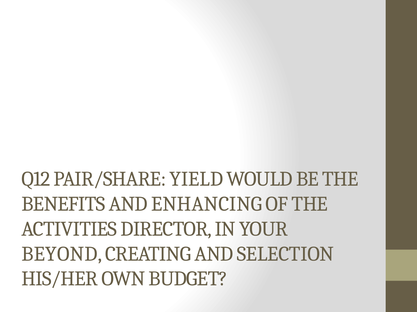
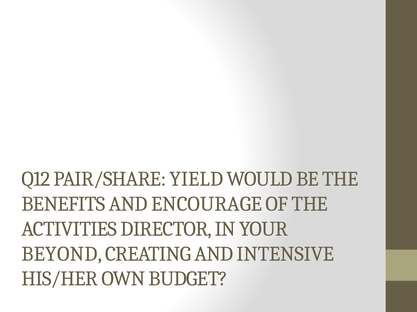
ENHANCING: ENHANCING -> ENCOURAGE (207, 204)
SELECTION: SELECTION -> INTENSIVE (285, 254)
